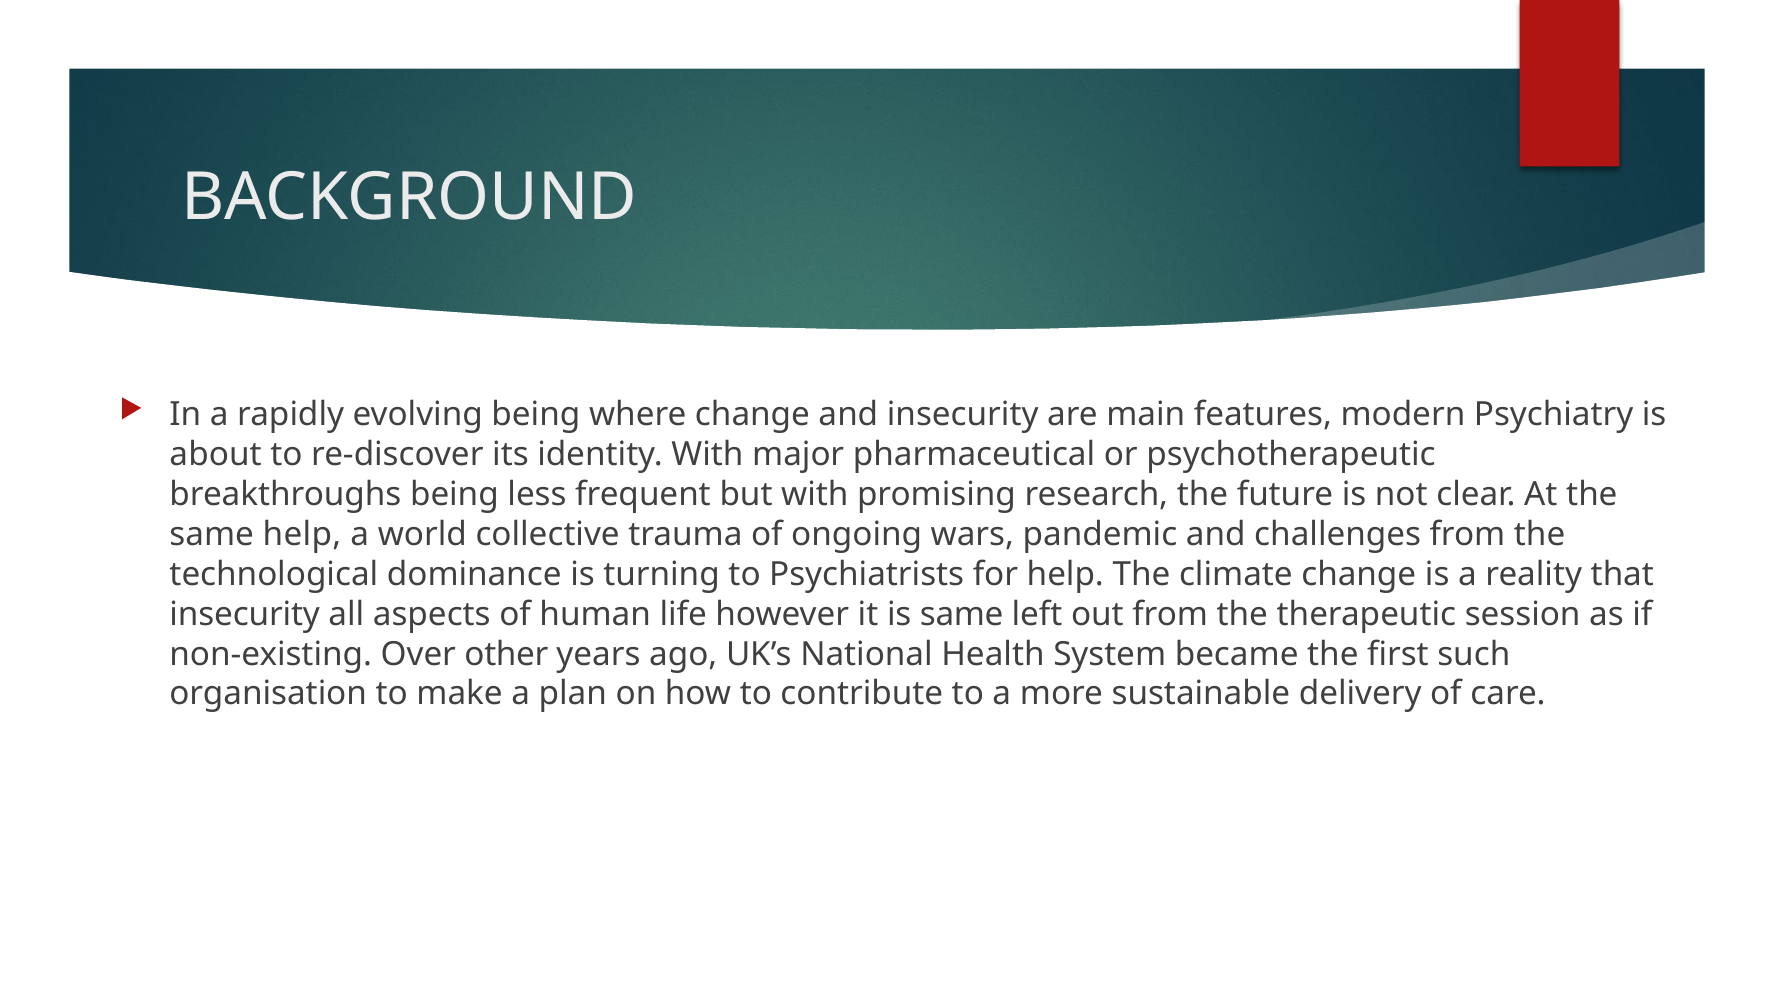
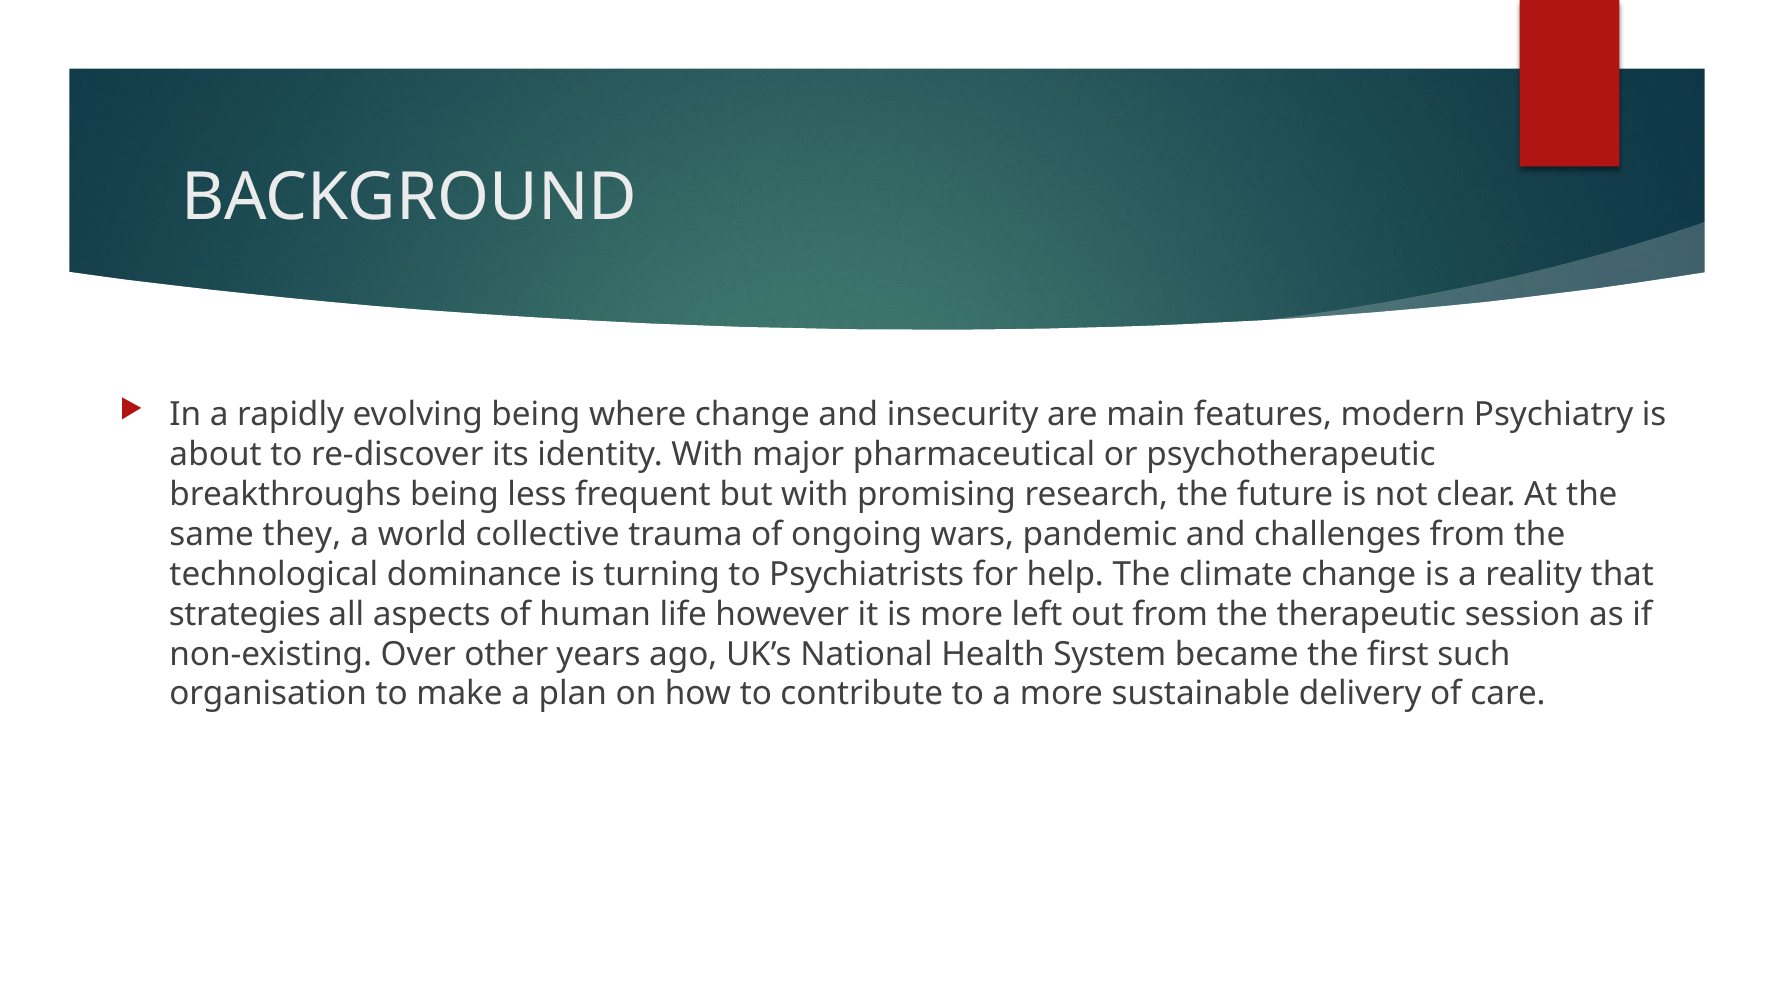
same help: help -> they (302, 535)
insecurity: insecurity -> strategies (245, 614)
is same: same -> more (962, 614)
